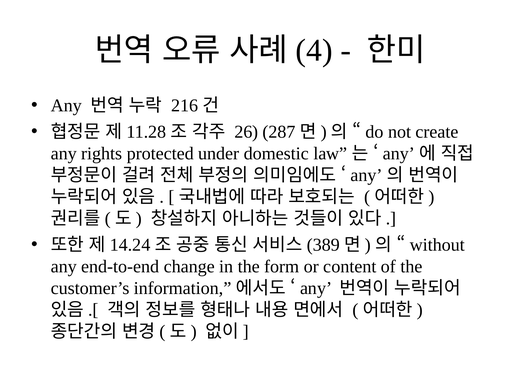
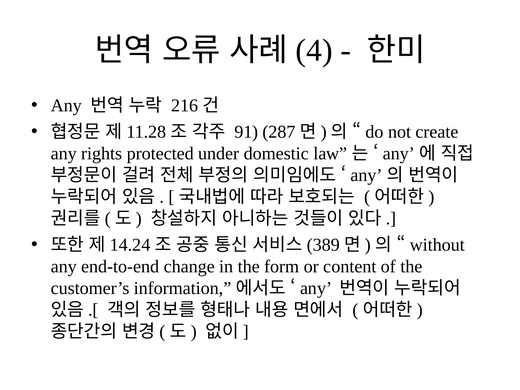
26: 26 -> 91 (246, 132)
